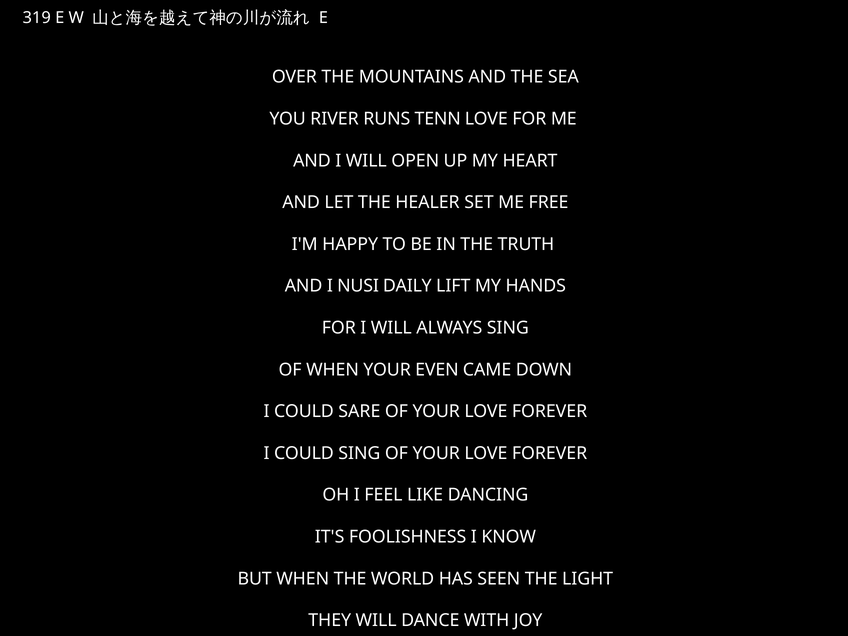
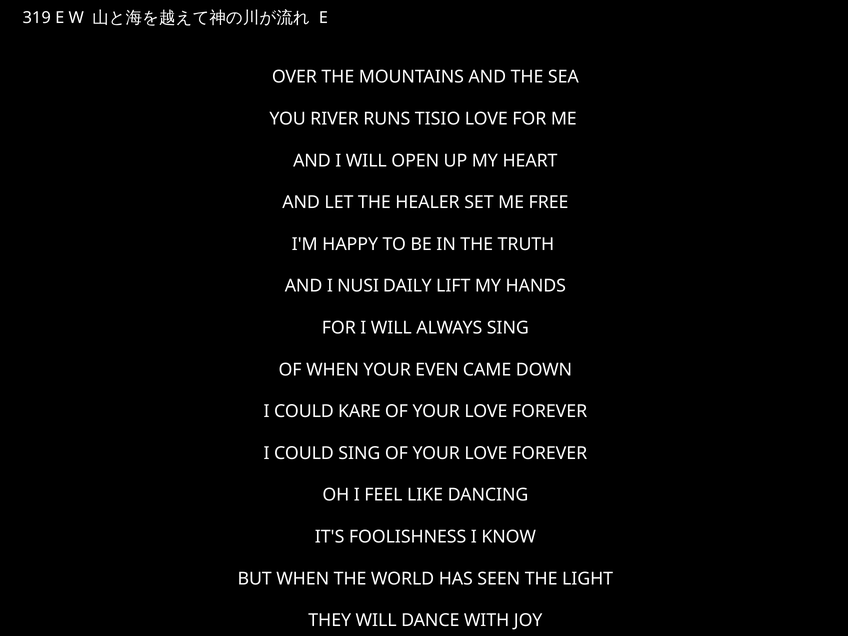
TENN: TENN -> TISIO (438, 119)
SARE: SARE -> KARE (359, 411)
